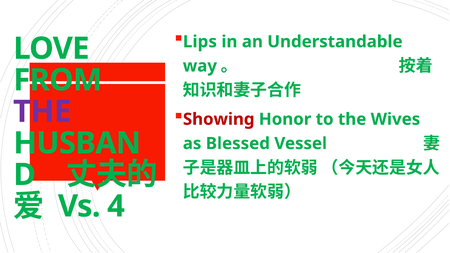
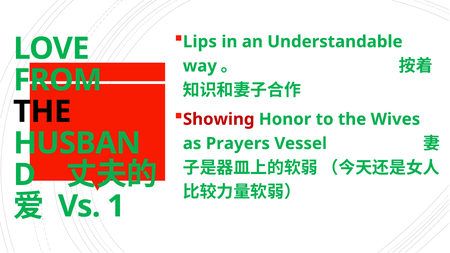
THE colour: purple -> black (42, 112)
Blessed: Blessed -> Prayers (238, 144)
4: 4 -> 1 (116, 206)
